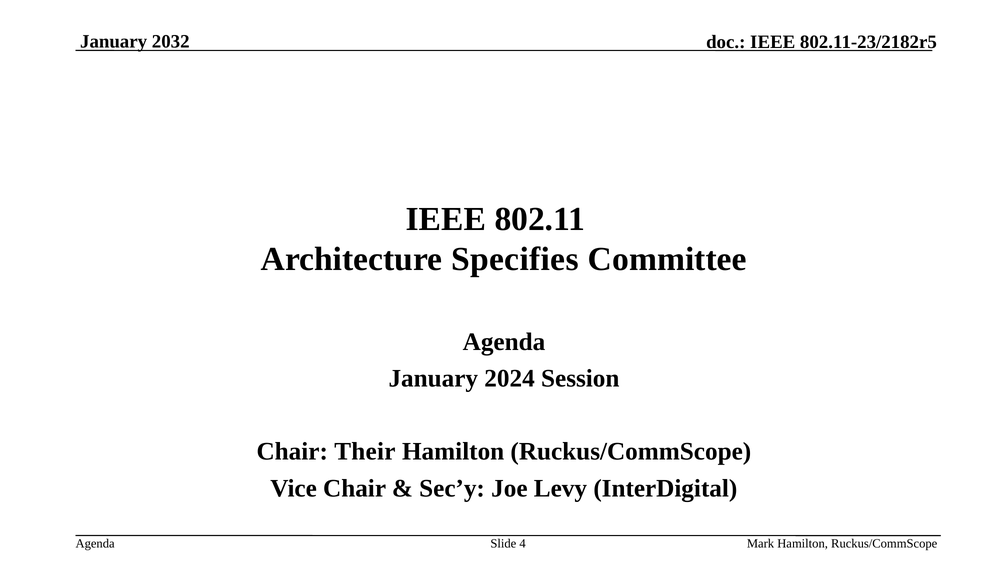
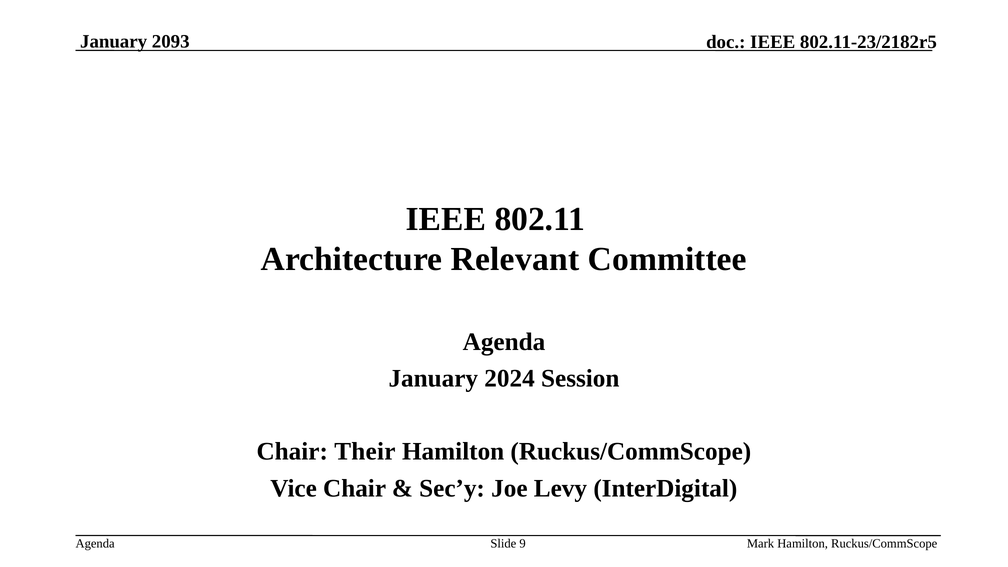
2032: 2032 -> 2093 (171, 41)
Specifies: Specifies -> Relevant (515, 259)
4: 4 -> 9 (523, 544)
